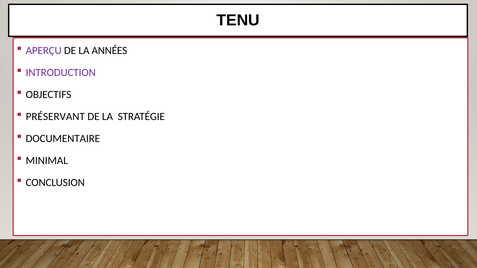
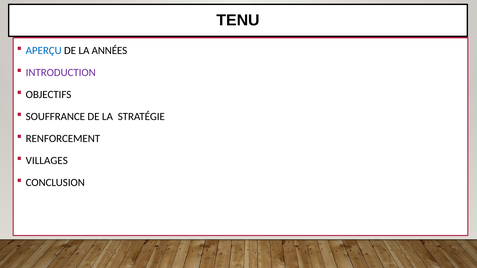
APERÇU colour: purple -> blue (44, 51)
PRÉSERVANT: PRÉSERVANT -> SOUFFRANCE (55, 117)
DOCUMENTAIRE: DOCUMENTAIRE -> RENFORCEMENT (63, 139)
MINIMAL: MINIMAL -> VILLAGES (47, 161)
